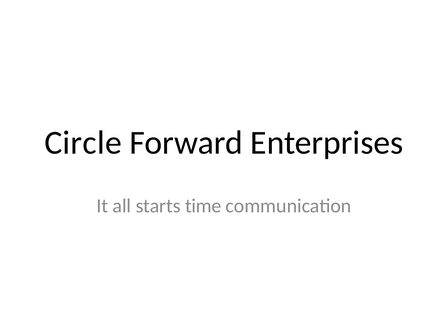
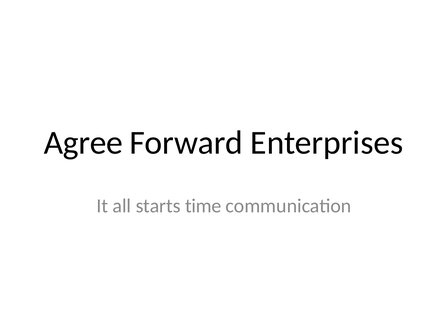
Circle: Circle -> Agree (83, 143)
